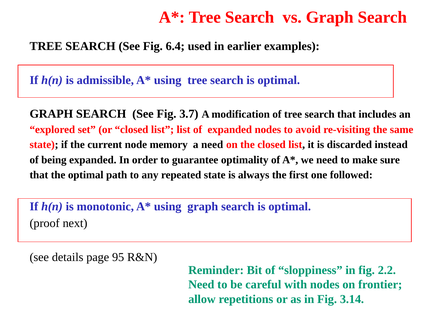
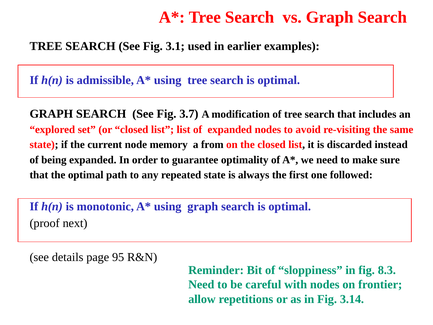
6.4: 6.4 -> 3.1 (175, 46)
a need: need -> from (212, 145)
2.2: 2.2 -> 8.3 (387, 270)
